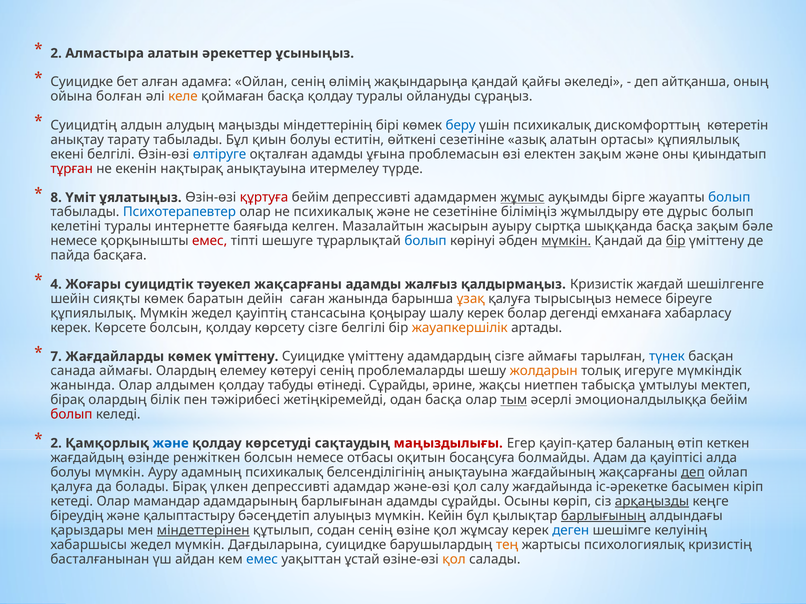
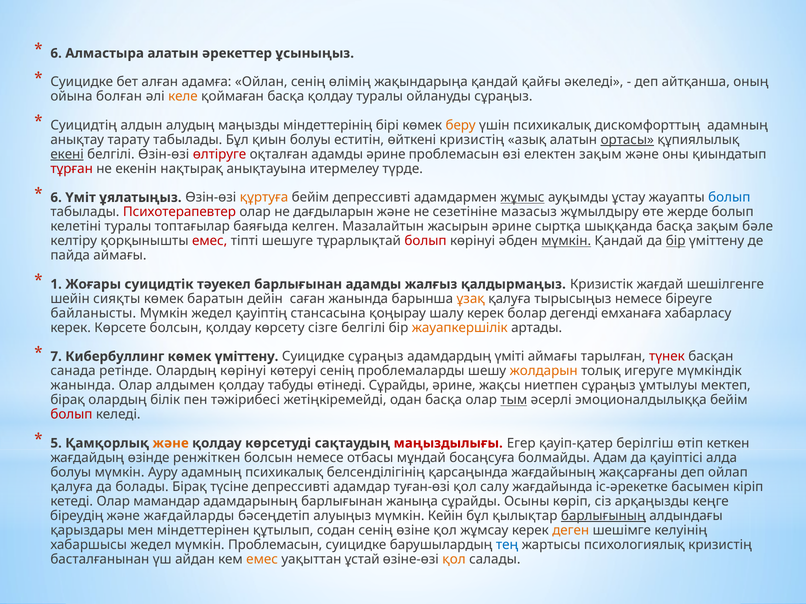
2: 2 -> 6 (56, 53)
беру colour: blue -> orange (461, 125)
дискомфорттың көтеретін: көтеретін -> адамның (738, 125)
өйткені сезетініне: сезетініне -> кризистің (472, 140)
ортасы underline: none -> present (627, 140)
екені underline: none -> present (67, 154)
өлтіруге colour: blue -> red (220, 154)
адамды ұғына: ұғына -> әрине (386, 154)
8: 8 -> 6 (56, 198)
құртуға colour: red -> orange (264, 198)
бірге: бірге -> ұстау (629, 198)
Психотерапевтер colour: blue -> red (179, 212)
не психикалық: психикалық -> дағдыларын (333, 212)
біліміңіз: біліміңіз -> мазасыз (529, 212)
дұрыс: дұрыс -> жерде (688, 212)
интернетте: интернетте -> топтағылар (192, 227)
жасырын ауыру: ауыру -> әрине (512, 227)
немесе: немесе -> келтіру (74, 241)
болып colour: blue -> red (426, 241)
пайда басқаға: басқаға -> аймағы (120, 256)
4: 4 -> 1 (56, 284)
тәуекел жақсарғаны: жақсарғаны -> барлығынан (298, 284)
құпиялылық: құпиялылық -> байланысты (93, 313)
Жағдайларды: Жағдайларды -> Кибербуллинг (115, 357)
Суицидке үміттену: үміттену -> сұраңыз (376, 357)
адамдардың сізге: сізге -> үміті (510, 357)
түнек colour: blue -> red (667, 357)
санада аймағы: аймағы -> ретінде (126, 371)
Олардың елемеу: елемеу -> көрінуі (243, 371)
ниетпен табысқа: табысқа -> сұраңыз (609, 386)
2: 2 -> 5 (56, 444)
және colour: blue -> orange (171, 444)
баланың: баланың -> берілгіш (645, 444)
оқитын: оқитын -> мұндай (421, 458)
белсенділігінің анықтауына: анықтауына -> қарсаңында (468, 473)
деп underline: present -> none (693, 473)
үлкен: үлкен -> түсіне (229, 487)
және-өзі: және-өзі -> туған-өзі (422, 487)
барлығынан адамды: адамды -> жаныңа (412, 502)
арқаңызды underline: present -> none (652, 502)
қалыптастыру: қалыптастыру -> жағдайларды (189, 516)
міндеттерінен underline: present -> none (203, 531)
деген colour: blue -> orange (571, 531)
мүмкін Дағдыларына: Дағдыларына -> Проблемасын (275, 545)
тең colour: orange -> blue (507, 545)
емес colour: blue -> orange (262, 560)
